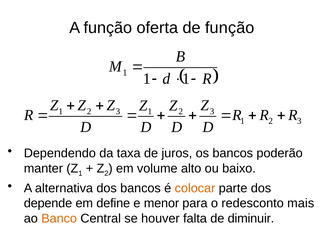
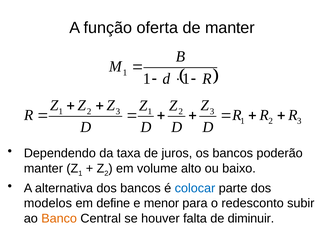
de função: função -> manter (230, 28)
colocar colour: orange -> blue (195, 188)
depende: depende -> modelos (48, 203)
mais: mais -> subir (301, 203)
